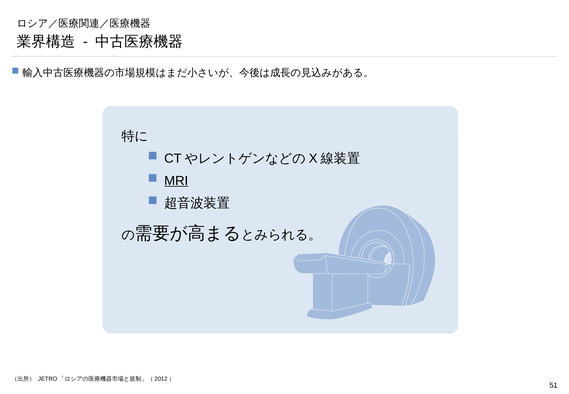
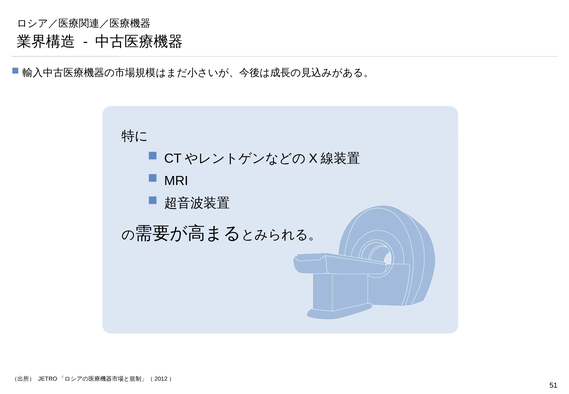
MRI underline: present -> none (176, 181)
